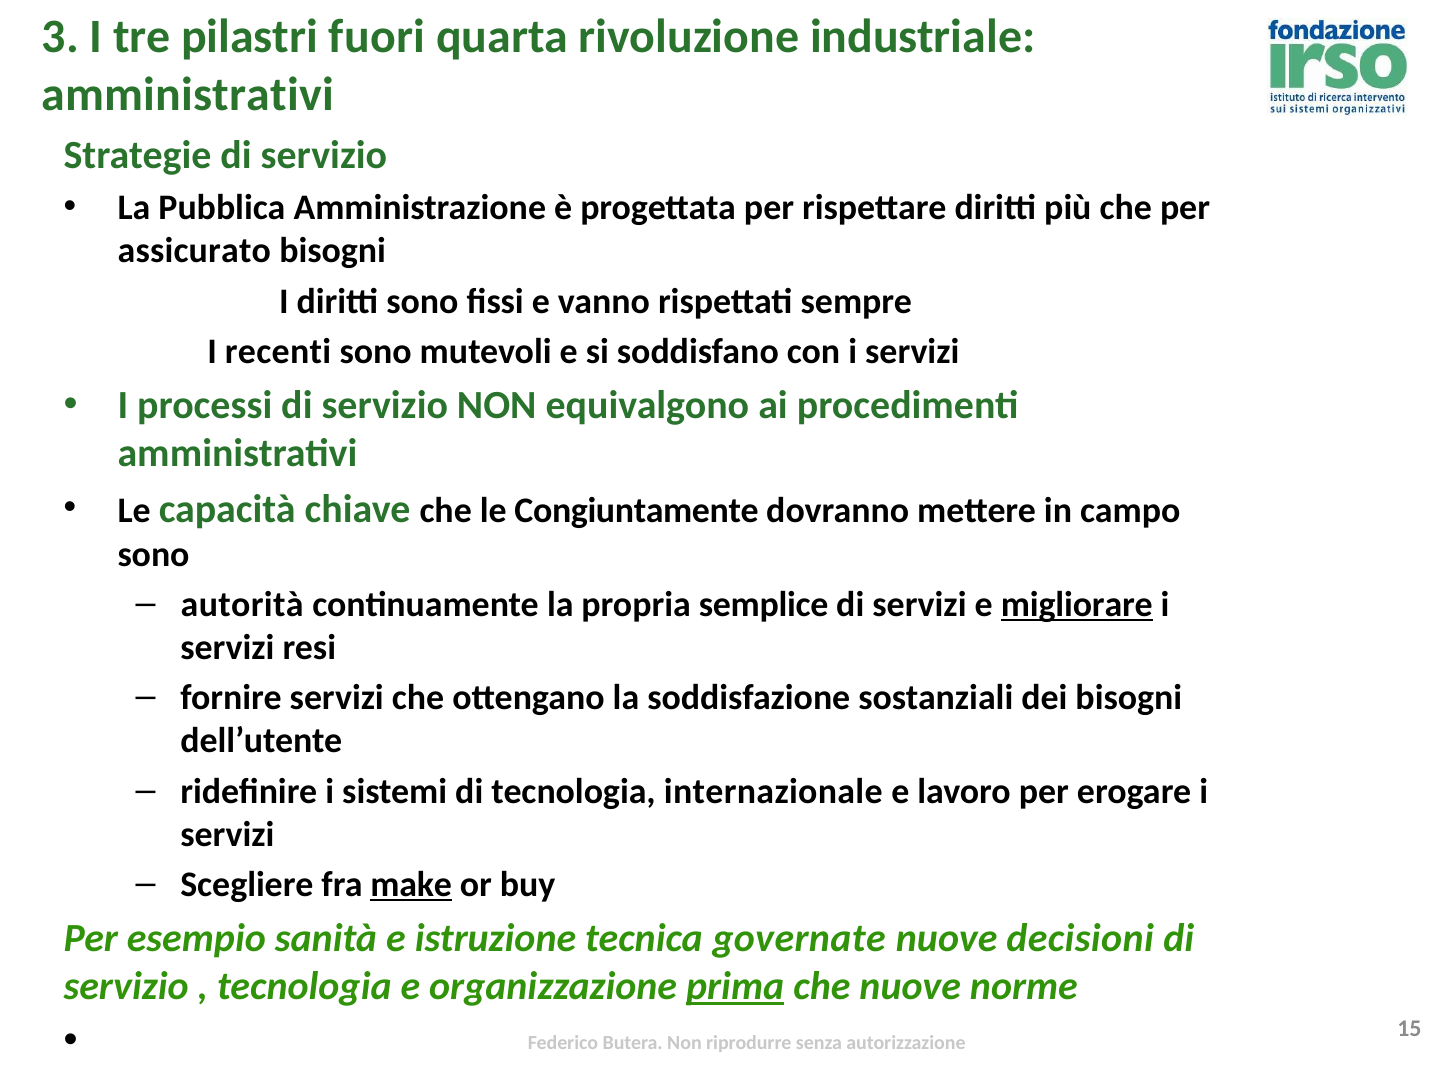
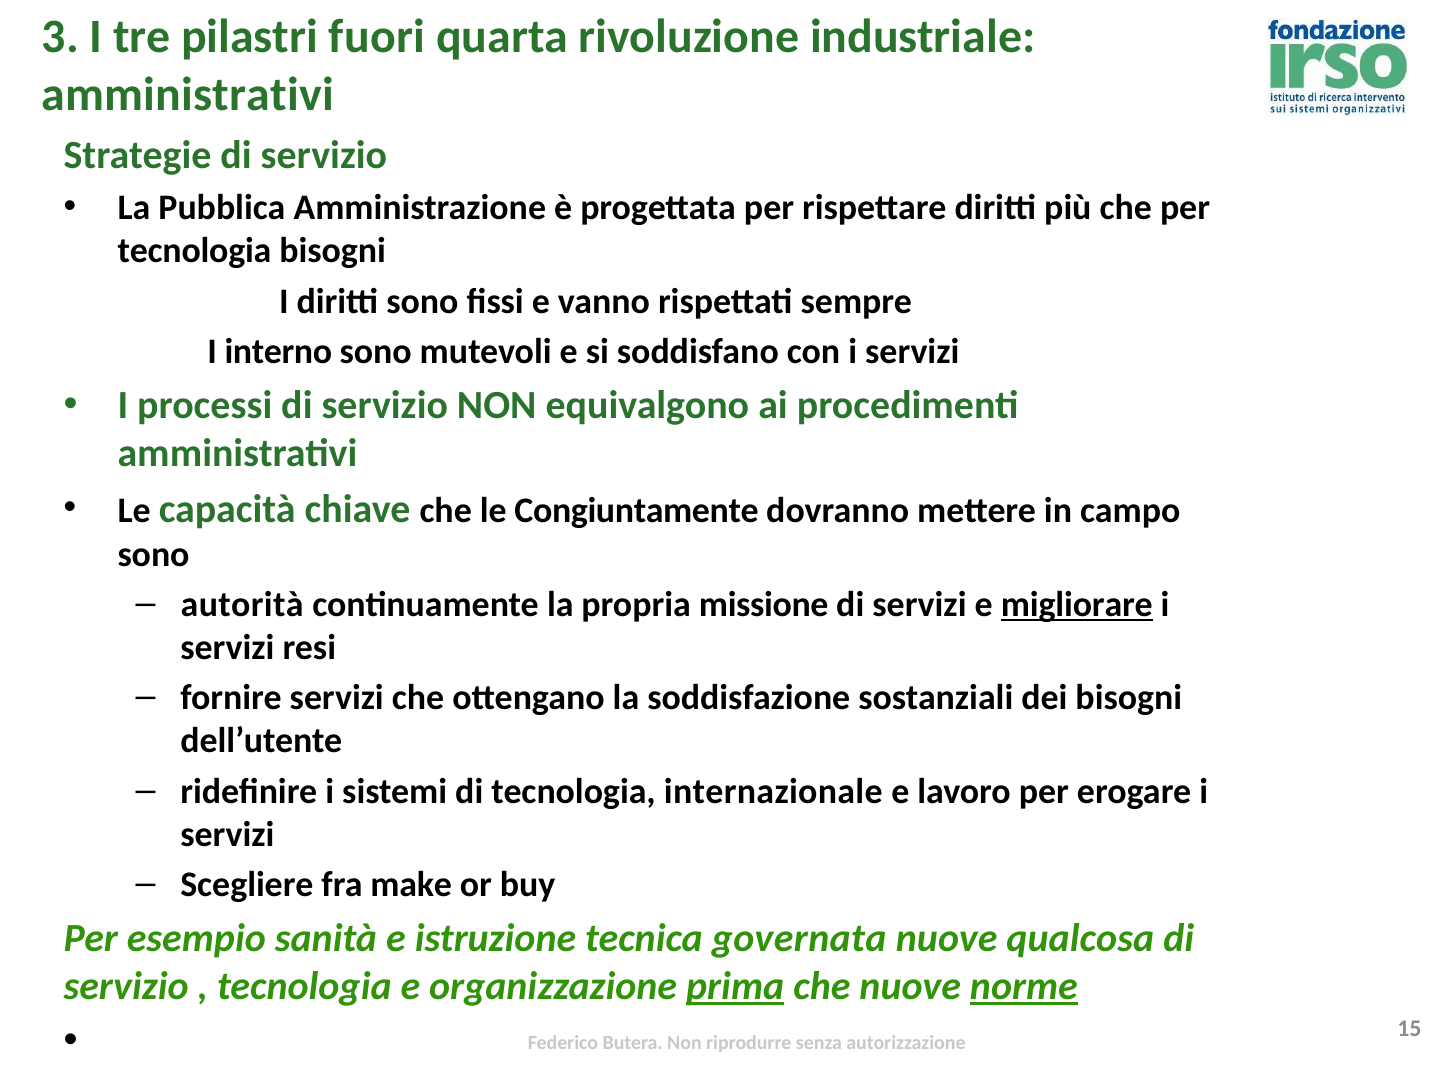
assicurato: assicurato -> tecnologia (195, 251)
recenti: recenti -> interno (278, 352)
semplice: semplice -> missione (764, 605)
make underline: present -> none (411, 885)
governate: governate -> governata (799, 938)
decisioni: decisioni -> qualcosa (1080, 938)
norme underline: none -> present (1024, 986)
